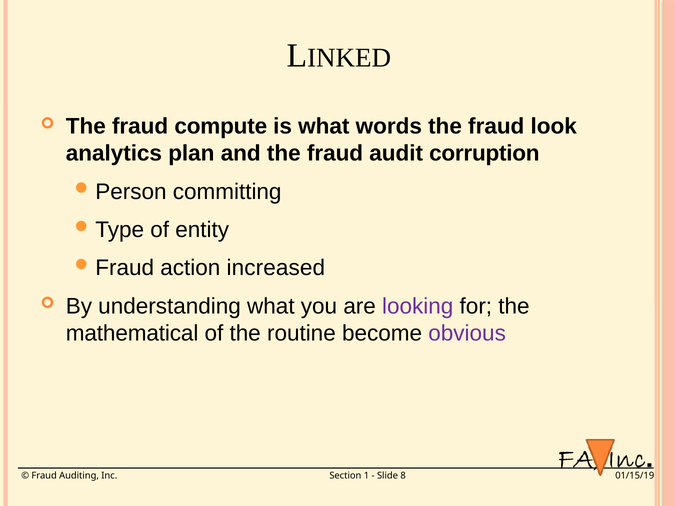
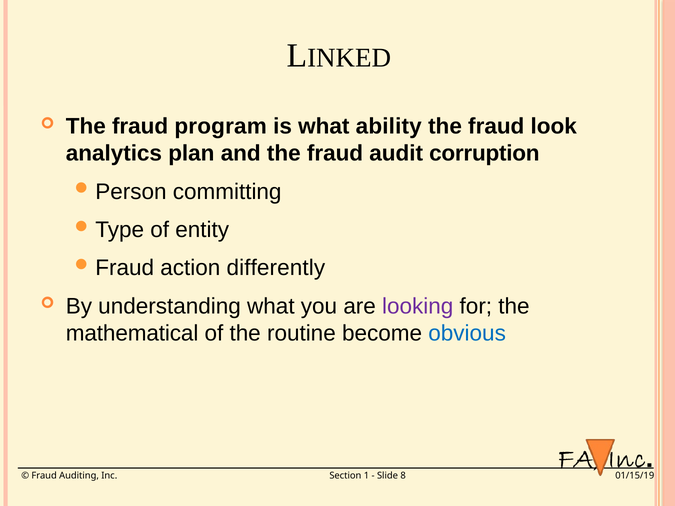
compute: compute -> program (221, 126)
words: words -> ability (389, 126)
increased: increased -> differently (276, 268)
obvious colour: purple -> blue (467, 333)
